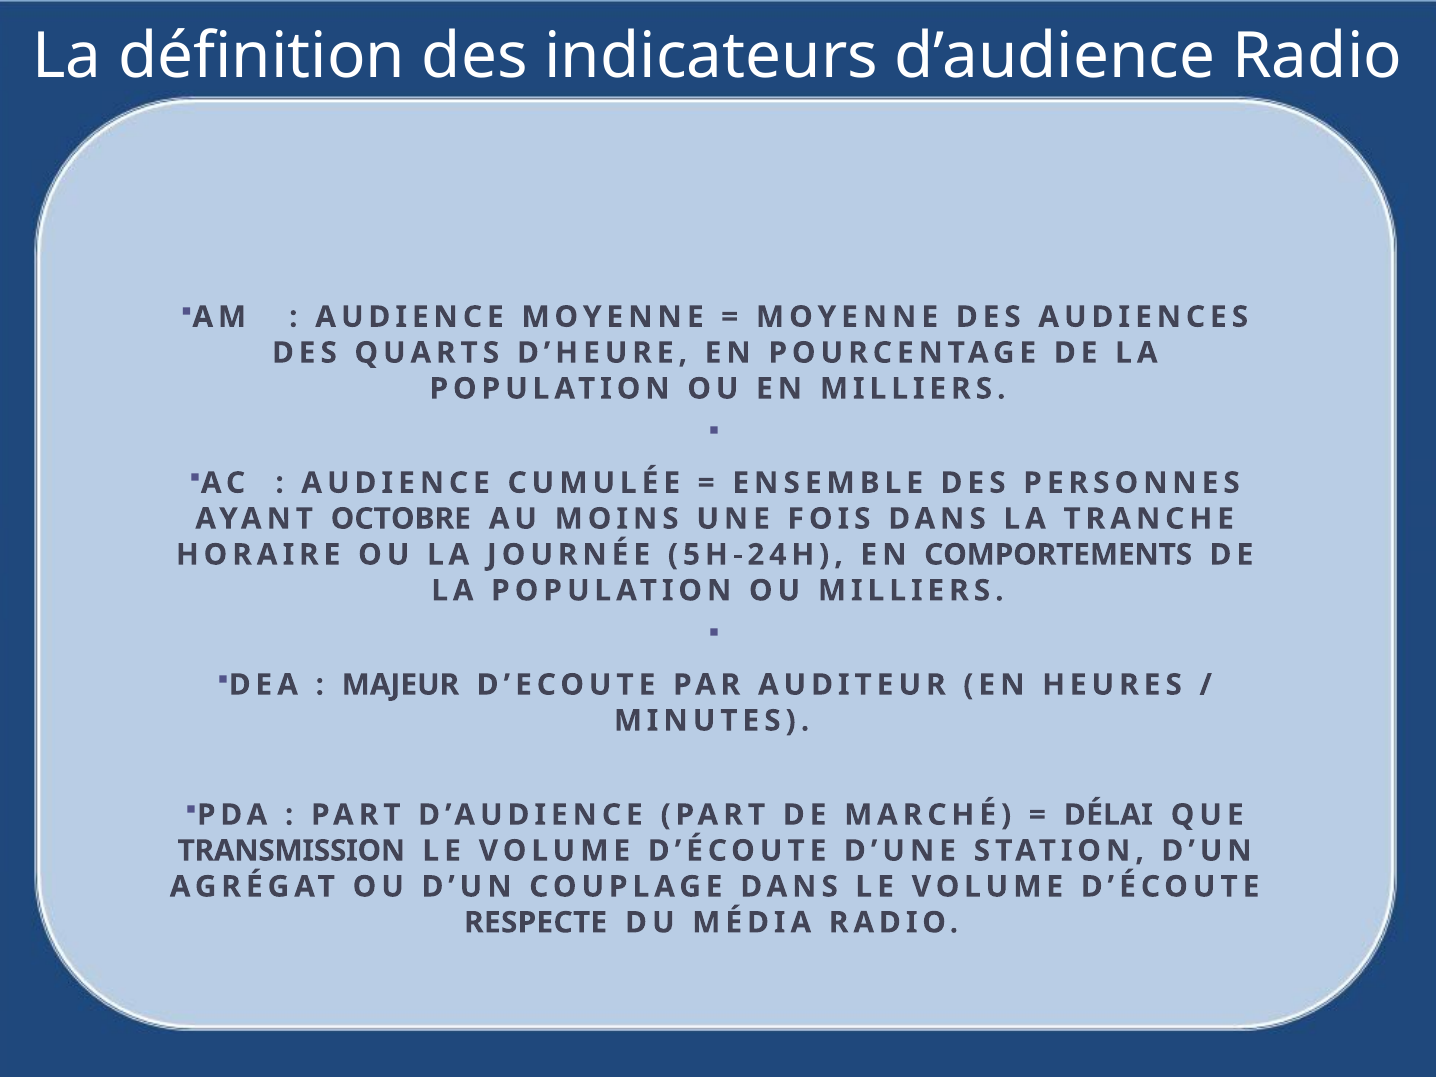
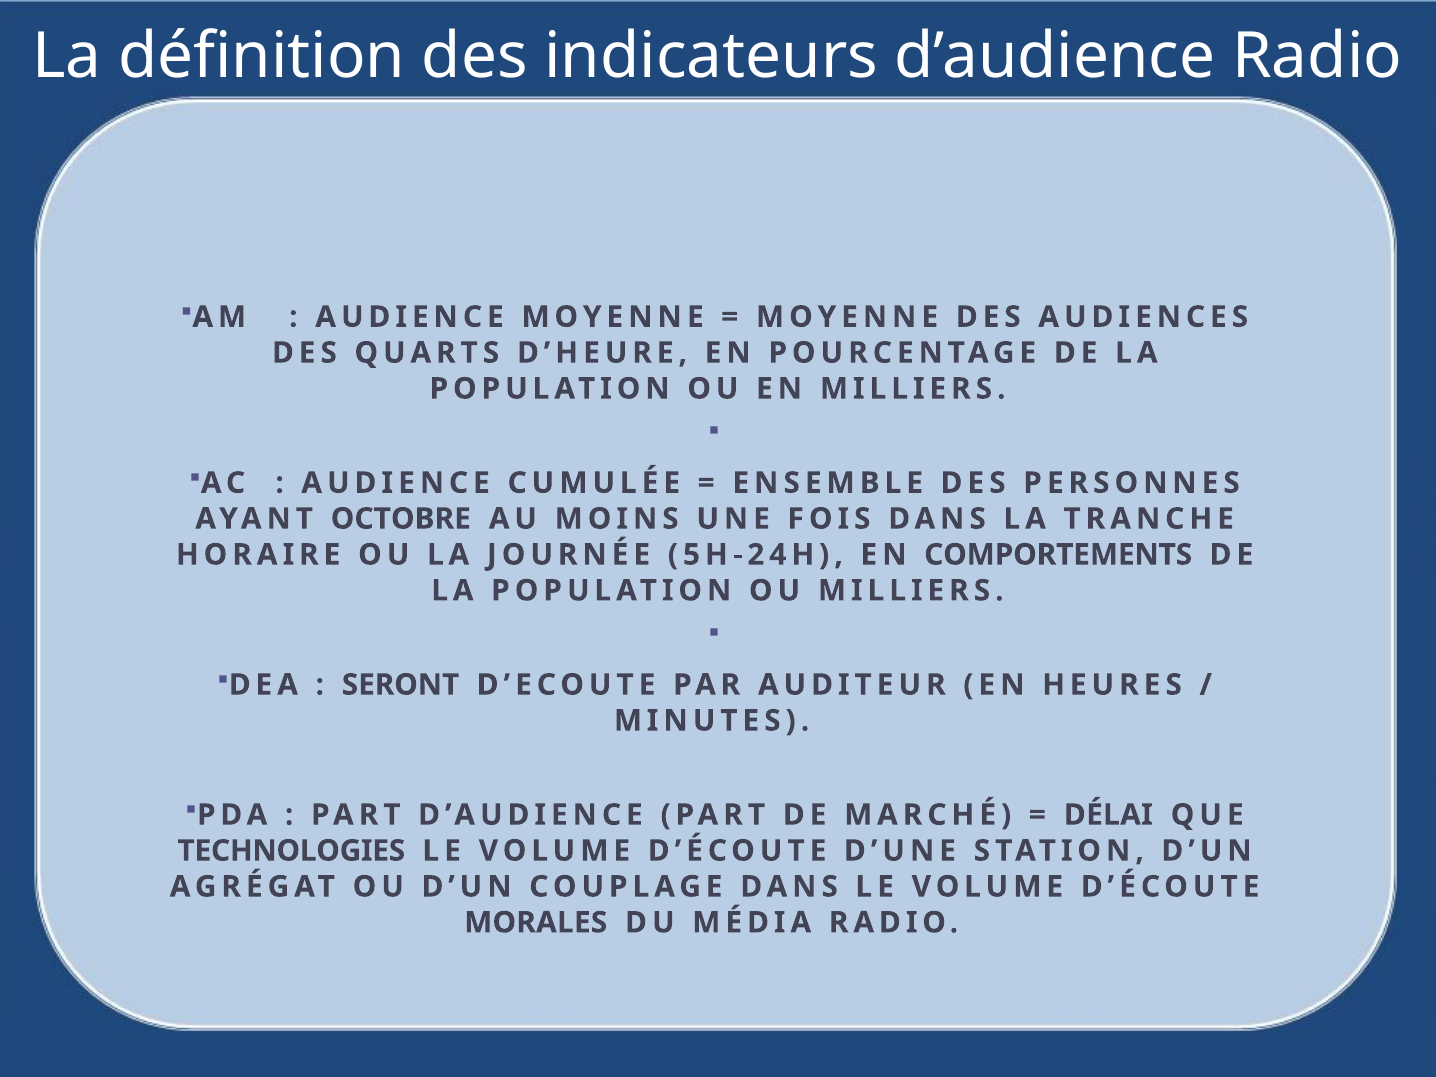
MAJEUR: MAJEUR -> SERONT (400, 685)
TRANSMISSION: TRANSMISSION -> TECHNOLOGIES (291, 851)
RESPECTE: RESPECTE -> MORALES (536, 923)
